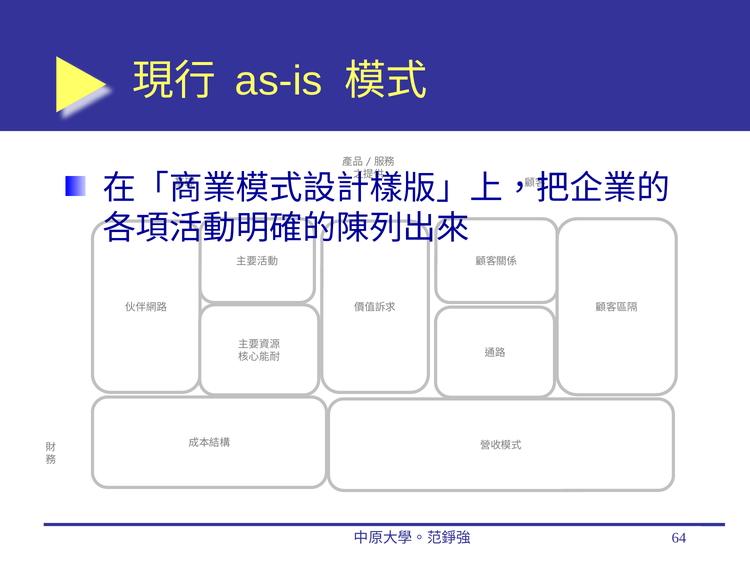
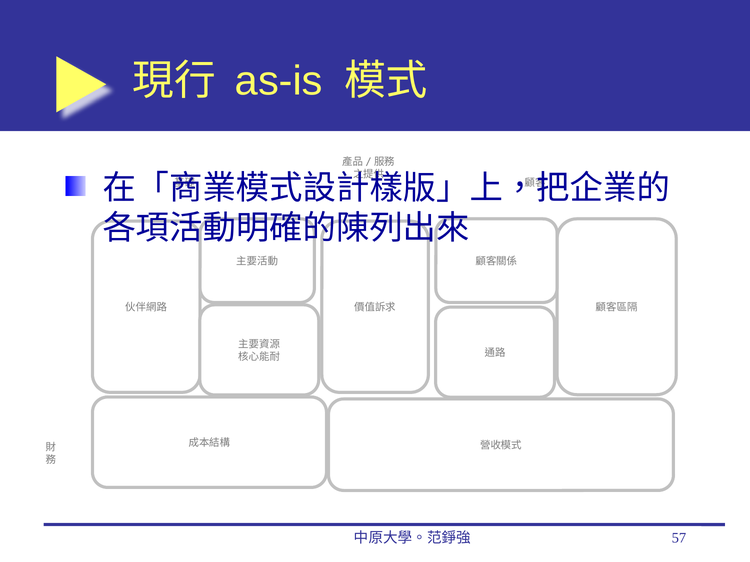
64: 64 -> 57 (679, 539)
